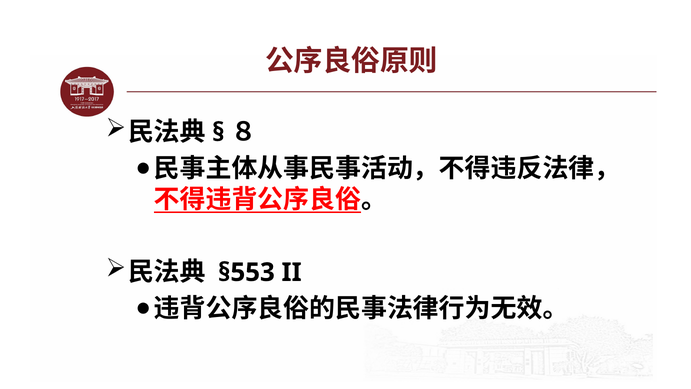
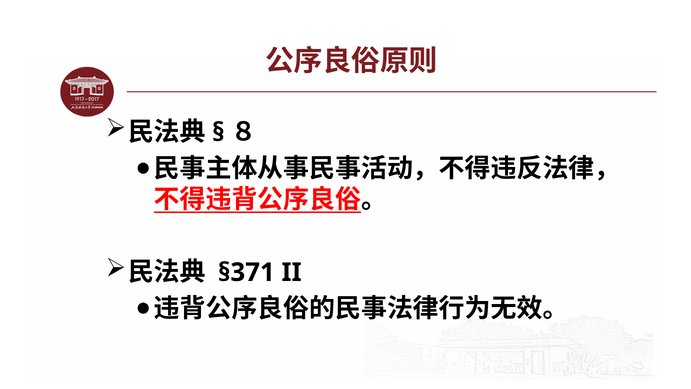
§553: §553 -> §371 (246, 272)
